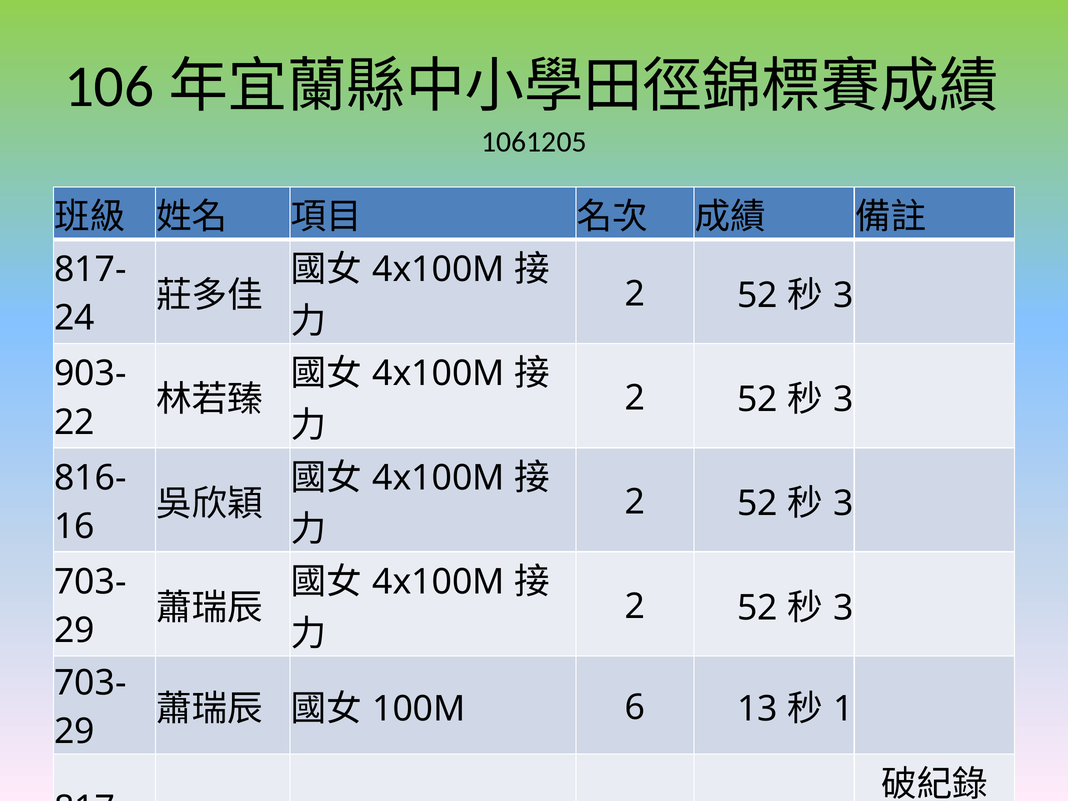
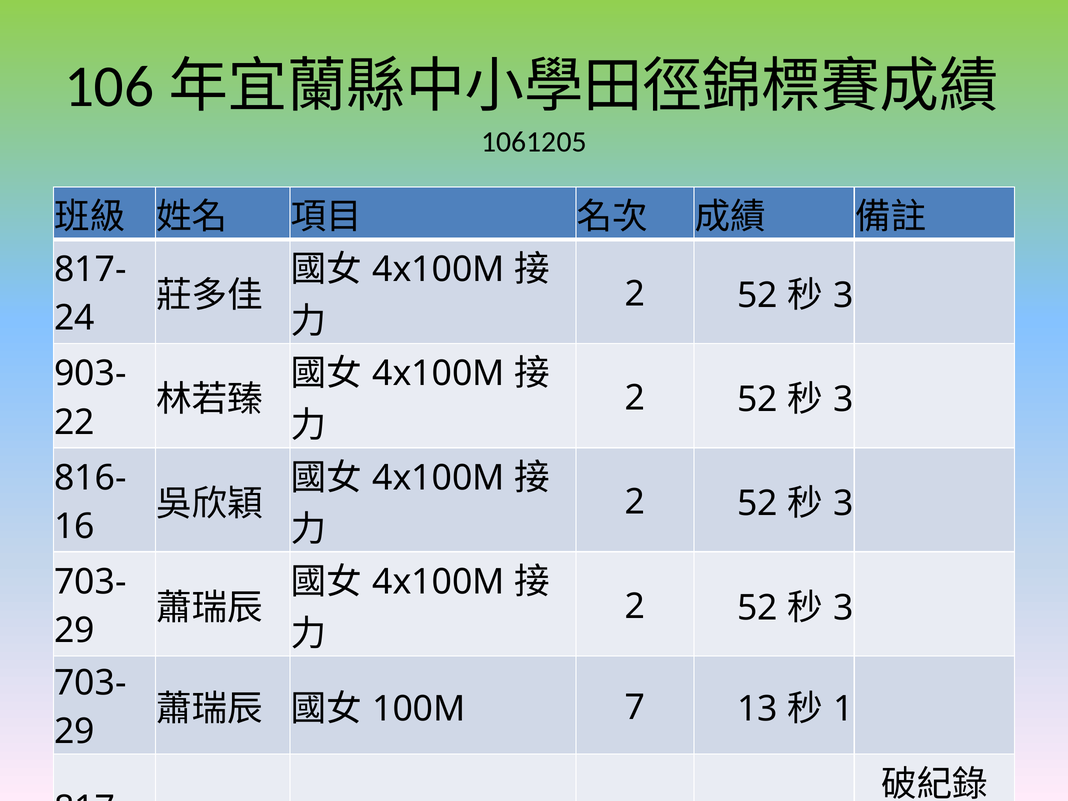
6: 6 -> 7 (635, 707)
